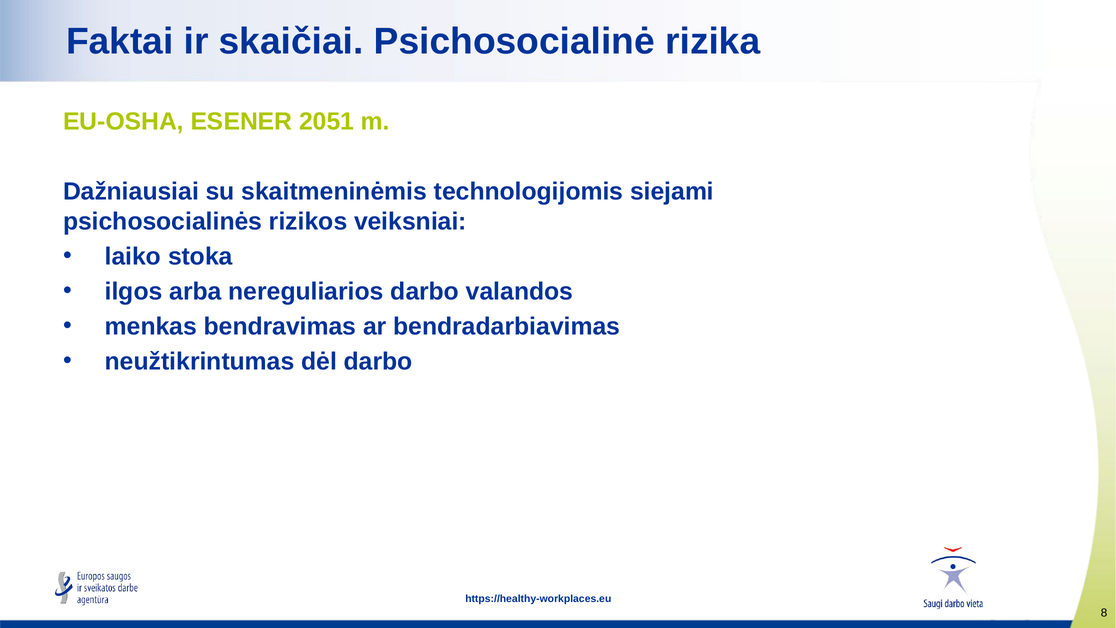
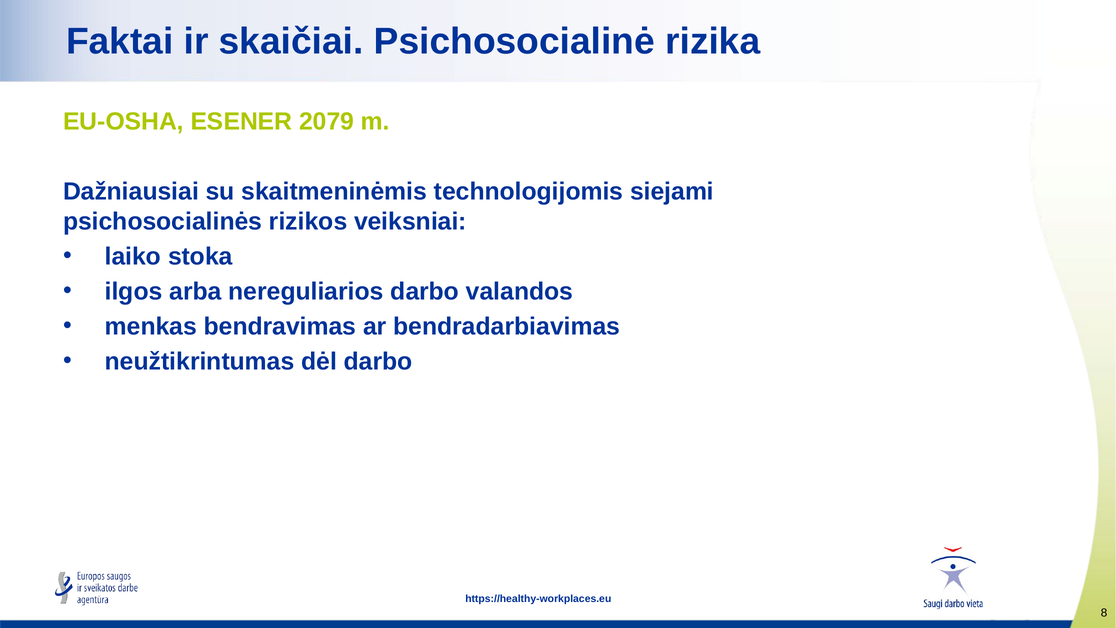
2051: 2051 -> 2079 (327, 122)
